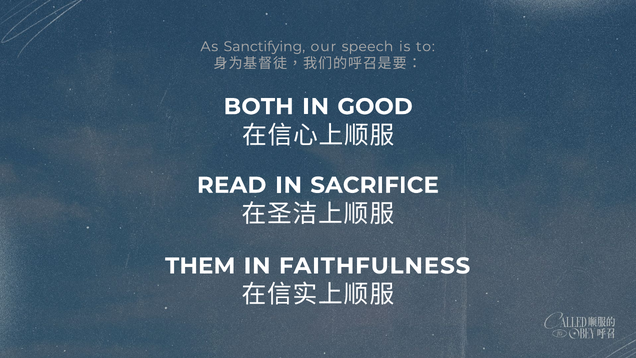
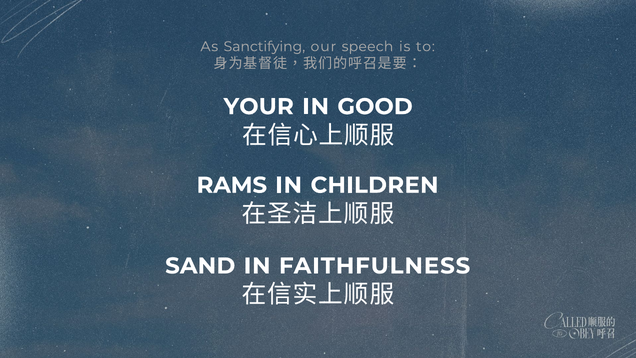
BOTH: BOTH -> YOUR (259, 107)
READ: READ -> RAMS (232, 185)
SACRIFICE: SACRIFICE -> CHILDREN (375, 185)
THEM: THEM -> SAND (200, 266)
